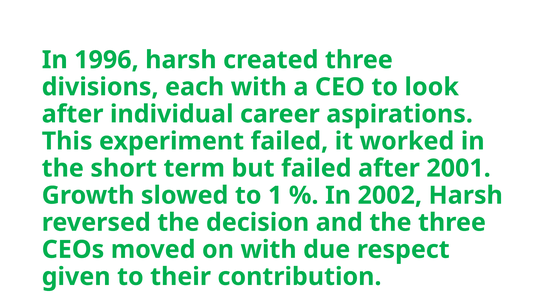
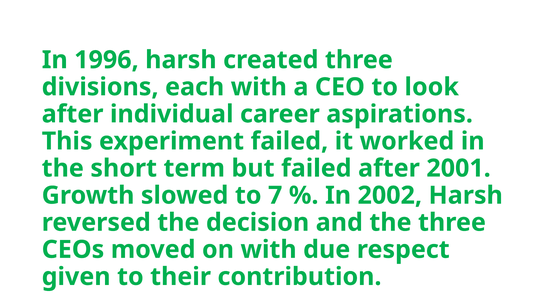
1: 1 -> 7 (275, 195)
